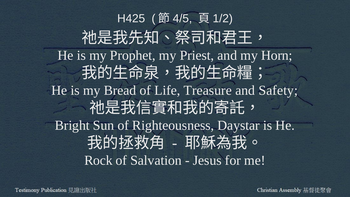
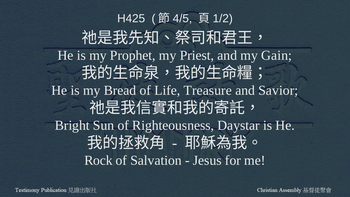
Horn: Horn -> Gain (277, 55)
Safety: Safety -> Savior (278, 90)
